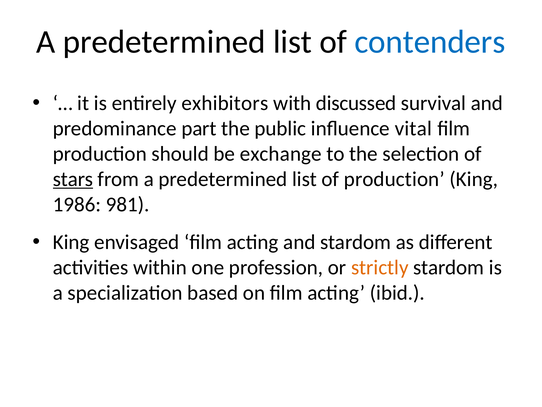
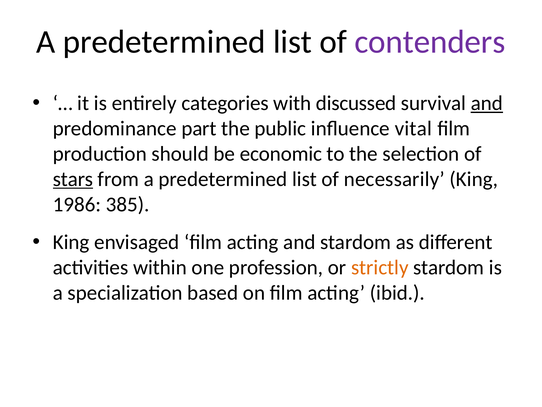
contenders colour: blue -> purple (430, 42)
exhibitors: exhibitors -> categories (225, 103)
and underline: none -> present (487, 103)
exchange: exchange -> economic (281, 154)
of production: production -> necessarily (394, 179)
981: 981 -> 385 (128, 204)
